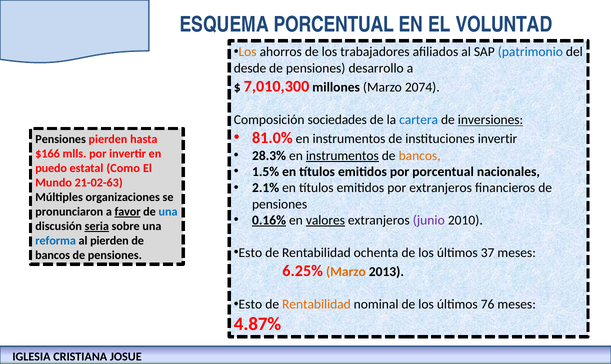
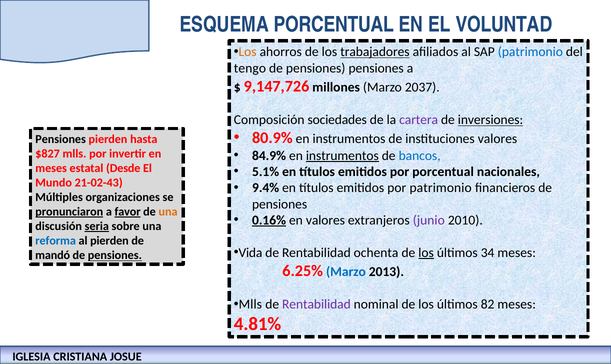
trabajadores underline: none -> present (375, 52)
desde: desde -> tengo (250, 68)
pensiones desarrollo: desarrollo -> pensiones (376, 68)
7,010,300: 7,010,300 -> 9,147,726 (277, 86)
2074: 2074 -> 2037 (422, 87)
cartera colour: blue -> purple (419, 120)
81.0%: 81.0% -> 80.9% (272, 138)
instituciones invertir: invertir -> valores (497, 139)
28.3%: 28.3% -> 84.9% (269, 155)
bancos colour: orange -> blue (420, 155)
$166: $166 -> $827 (48, 153)
puedo: puedo -> meses (51, 168)
Como: Como -> Desde (123, 168)
1.5%: 1.5% -> 5.1% (266, 172)
21-02-63: 21-02-63 -> 21-02-43 (99, 183)
2.1%: 2.1% -> 9.4% (266, 188)
por extranjeros: extranjeros -> patrimonio (441, 188)
pronunciaron underline: none -> present (69, 212)
una colour: blue -> orange (168, 212)
valores underline: present -> none (325, 220)
Esto: Esto -> Vida (250, 252)
los underline: none -> present (426, 252)
37: 37 -> 34 (488, 252)
bancos: bancos -> mandó (53, 255)
pensiones underline: none -> present (115, 255)
Marzo colour: orange -> blue (346, 271)
Esto: Esto -> Mlls (250, 304)
Rentabilidad colour: orange -> purple (316, 304)
76: 76 -> 82 (488, 304)
4.87%: 4.87% -> 4.81% (258, 324)
